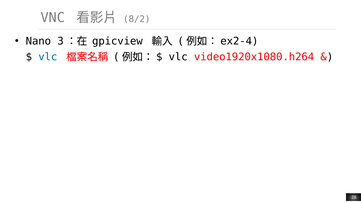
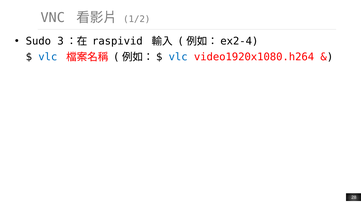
8/2: 8/2 -> 1/2 (137, 19)
Nano: Nano -> Sudo (38, 41)
gpicview: gpicview -> raspivid (117, 41)
vlc colour: black -> blue (178, 57)
